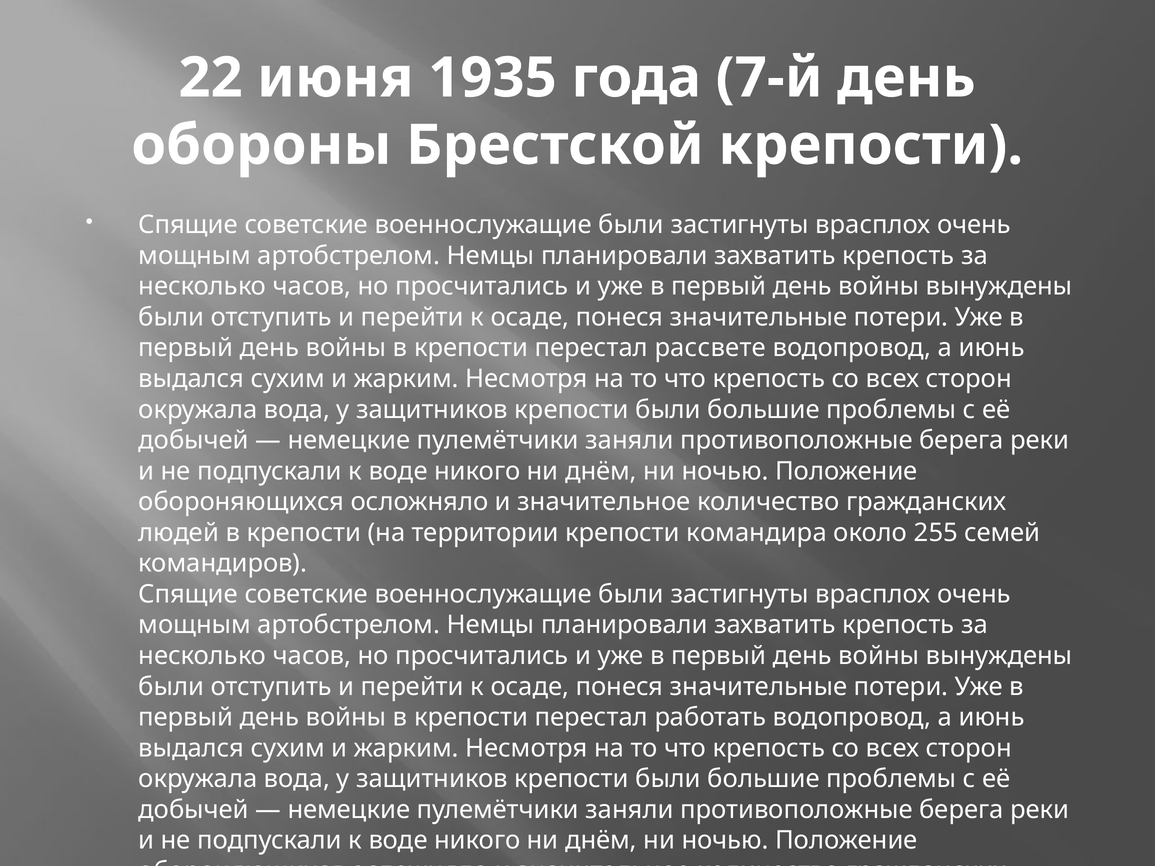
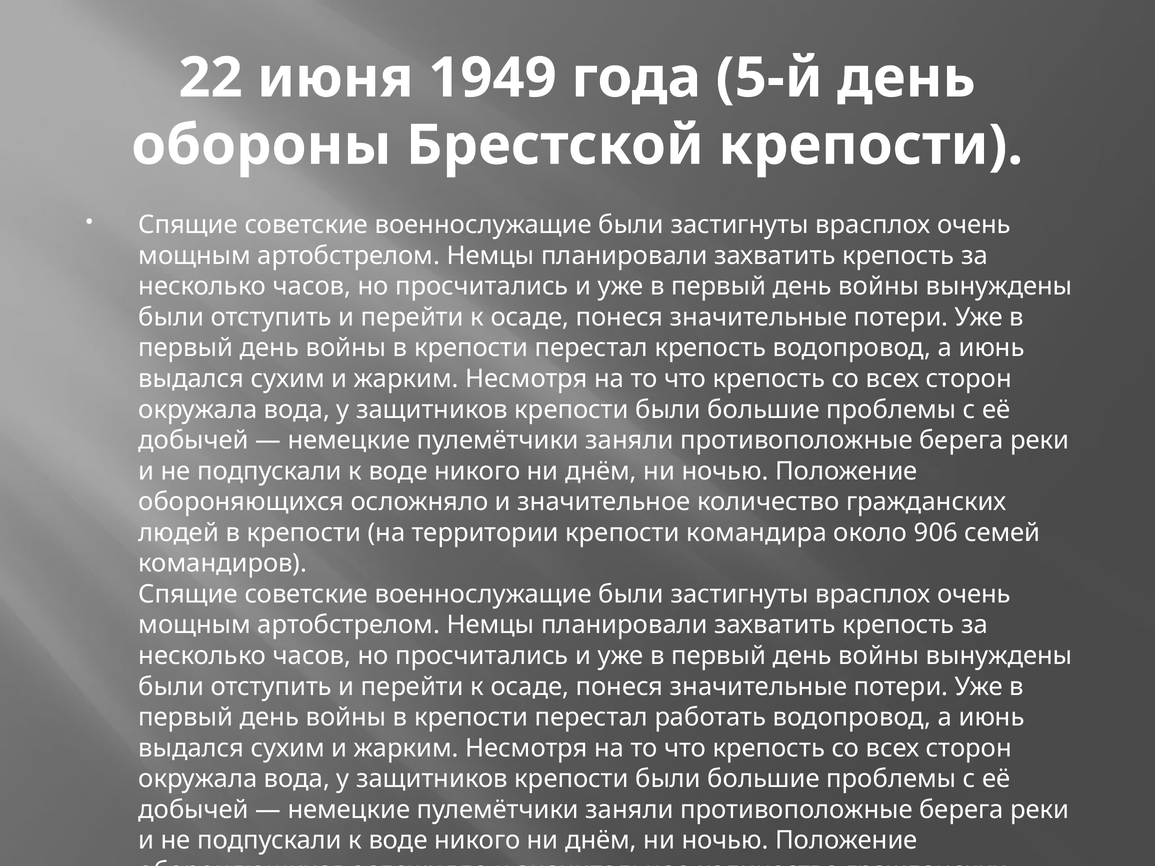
1935: 1935 -> 1949 (492, 78)
7-й: 7-й -> 5-й (769, 78)
перестал рассвете: рассвете -> крепость (710, 348)
255: 255 -> 906 (936, 533)
